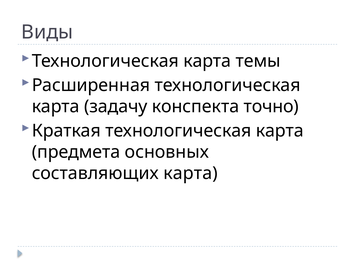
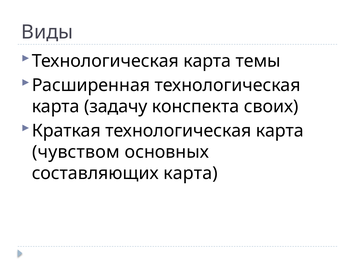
точно: точно -> своих (271, 107)
предмета: предмета -> чувством (76, 152)
